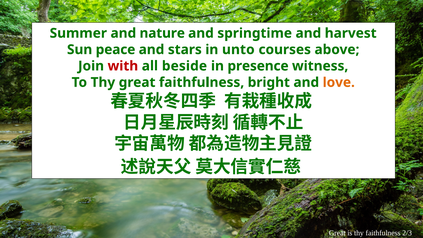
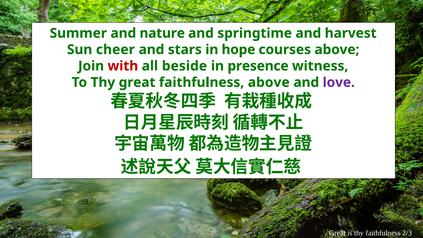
peace: peace -> cheer (115, 50)
unto: unto -> hope (238, 50)
faithfulness bright: bright -> above (269, 82)
love colour: orange -> purple (339, 82)
